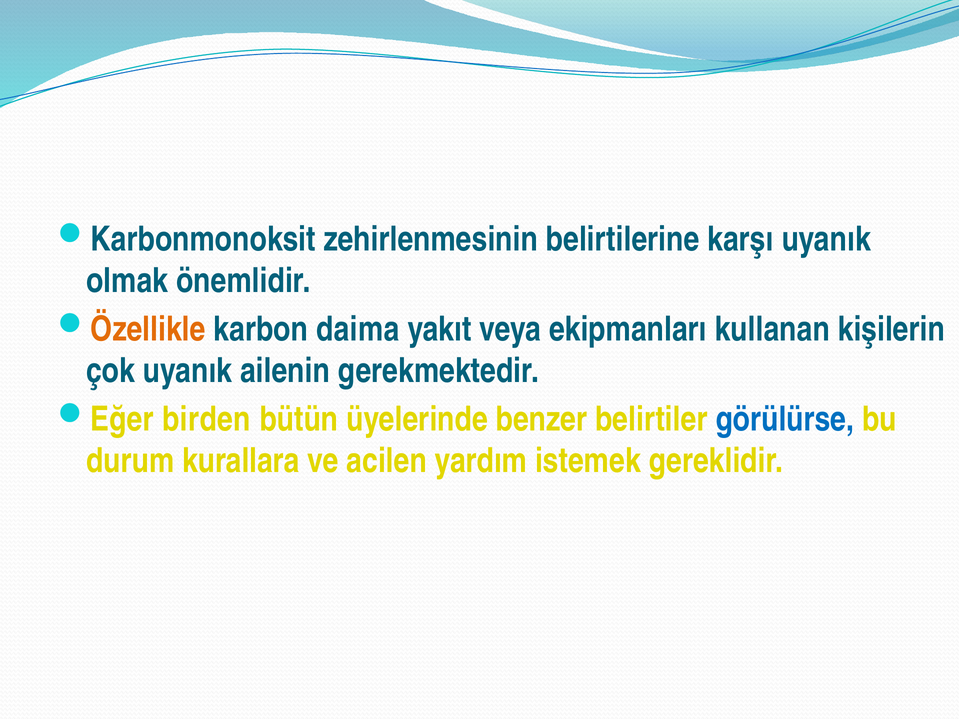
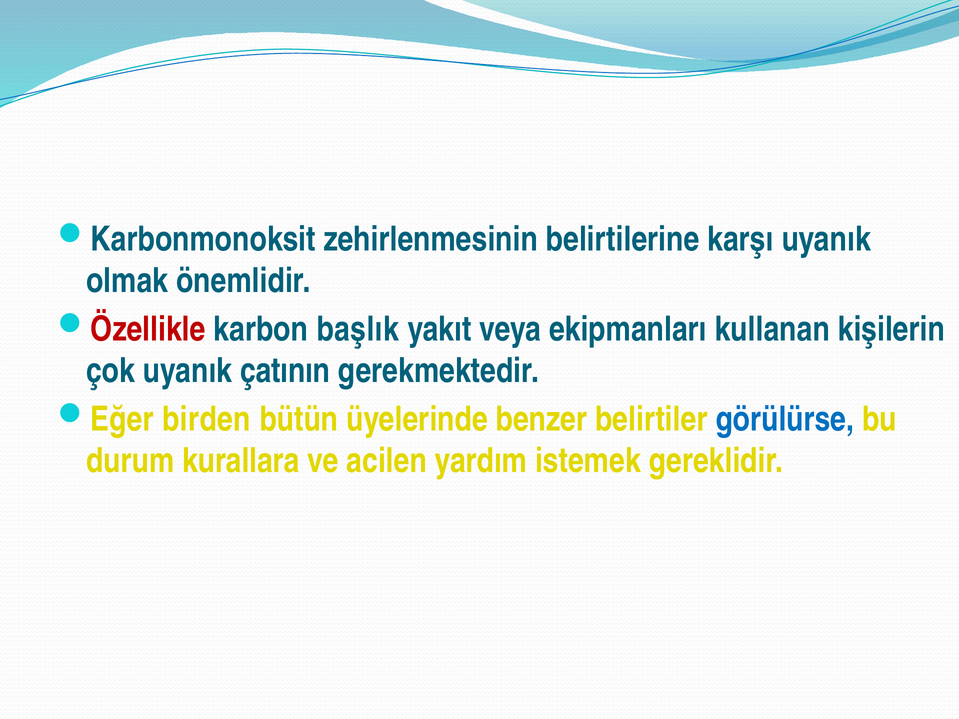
Özellikle colour: orange -> red (148, 330)
daima: daima -> başlık (358, 330)
ailenin: ailenin -> çatının (285, 371)
